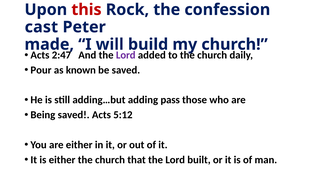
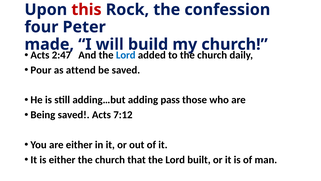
cast: cast -> four (41, 27)
Lord colour: purple -> blue (126, 55)
known: known -> attend (81, 70)
5:12: 5:12 -> 7:12 (123, 115)
